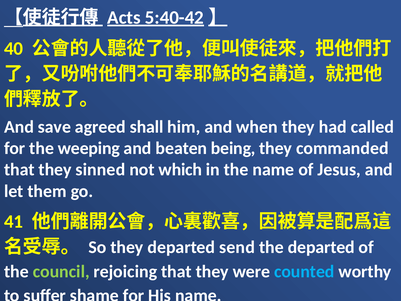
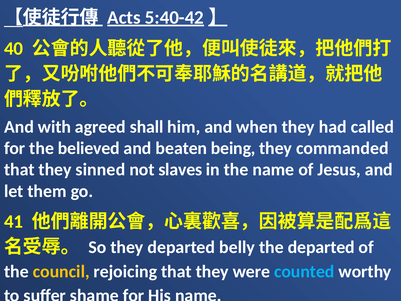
save: save -> with (54, 127)
weeping: weeping -> believed (89, 148)
which: which -> slaves (180, 170)
send: send -> belly (237, 247)
council colour: light green -> yellow (61, 271)
